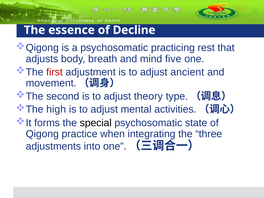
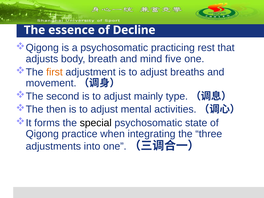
first colour: red -> orange (54, 72)
ancient: ancient -> breaths (187, 72)
theory: theory -> mainly (148, 96)
high: high -> then (56, 109)
